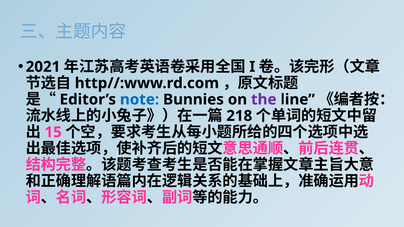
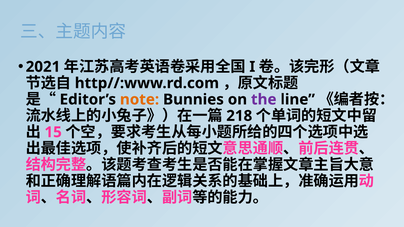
note colour: blue -> orange (140, 100)
